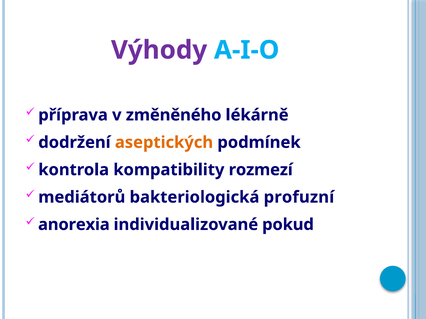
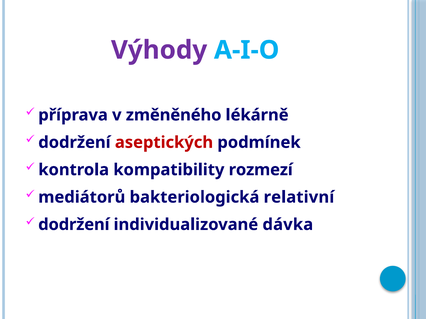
aseptických colour: orange -> red (164, 143)
profuzní: profuzní -> relativní (299, 197)
anorexia: anorexia -> dodržení (74, 225)
pokud: pokud -> dávka (288, 225)
